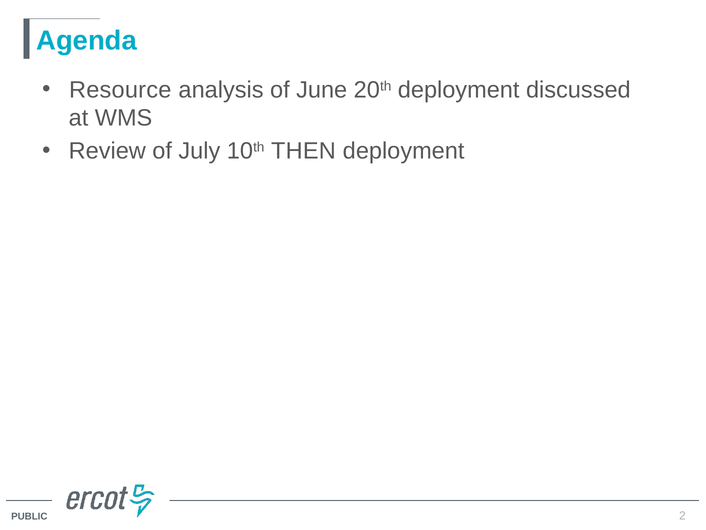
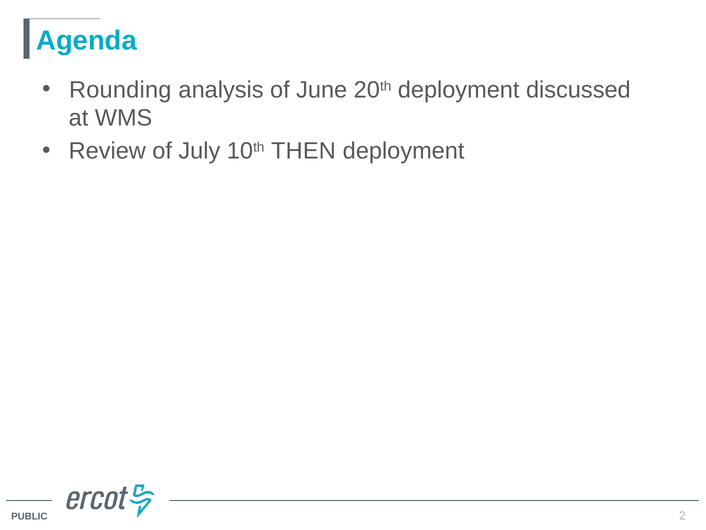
Resource: Resource -> Rounding (120, 90)
